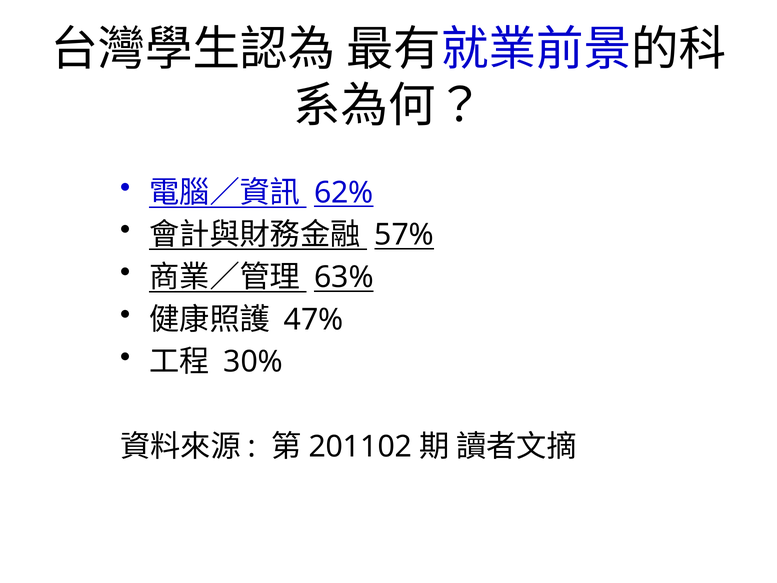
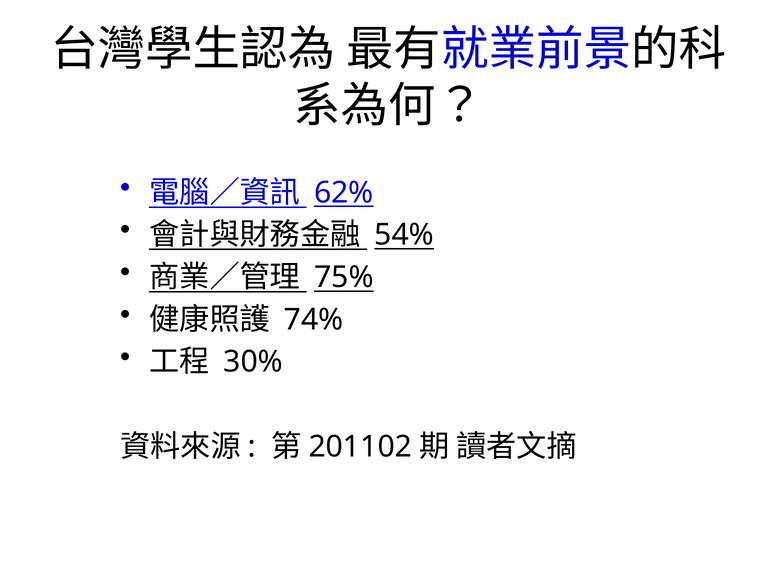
57%: 57% -> 54% (404, 235)
63%: 63% -> 75% (344, 277)
47%: 47% -> 74% (314, 319)
